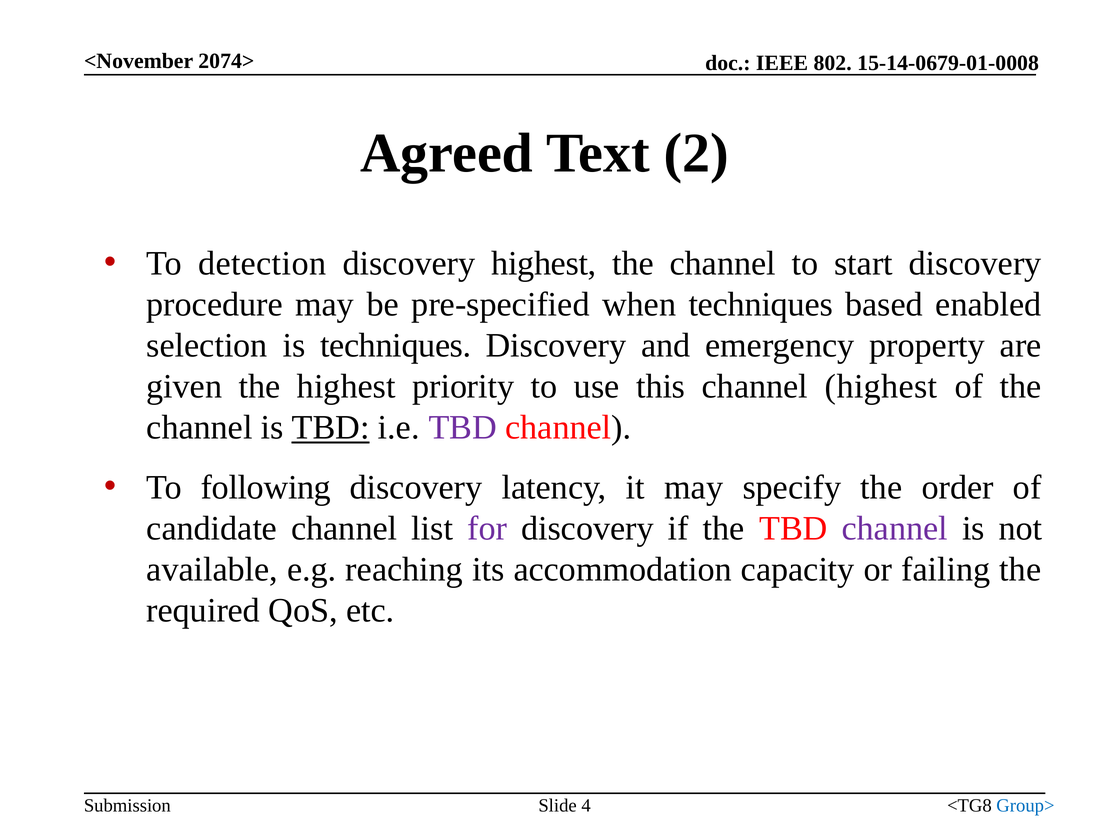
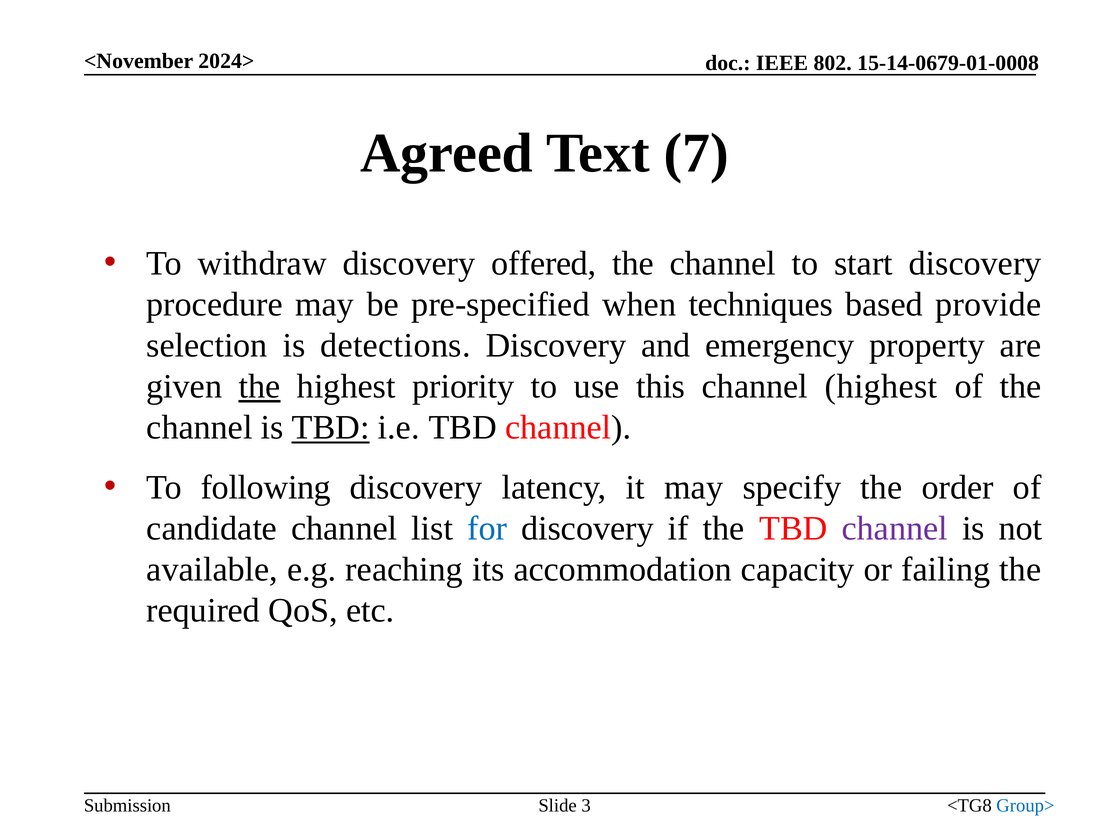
2074>: 2074> -> 2024> (226, 61)
2: 2 -> 7 (696, 153)
detection: detection -> withdraw (262, 263)
discovery highest: highest -> offered (544, 263)
enabled: enabled -> provide (988, 304)
is techniques: techniques -> detections (395, 345)
the underline: none -> present (260, 387)
TBD colour: purple -> black (463, 428)
for colour: purple -> blue (487, 528)
4: 4 -> 3 (586, 806)
